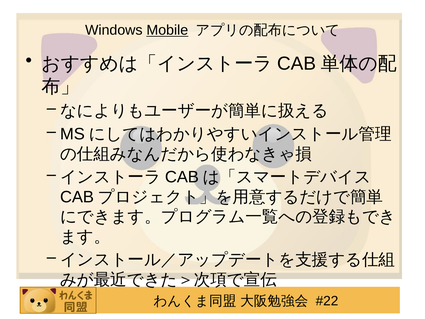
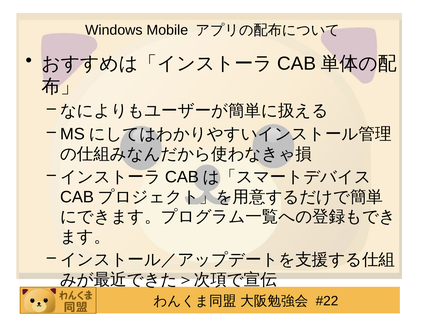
Mobile underline: present -> none (167, 30)
